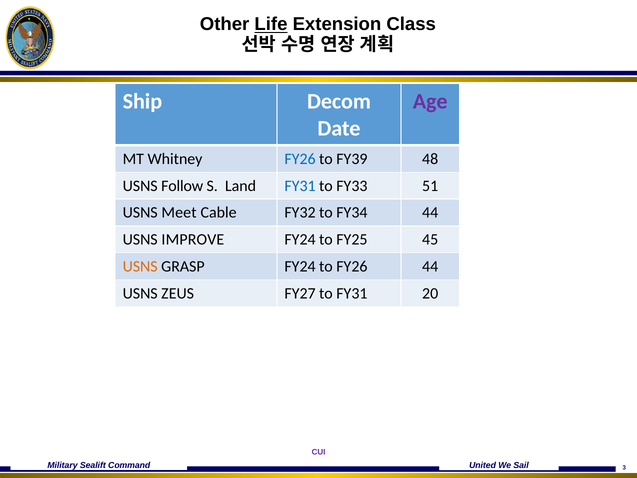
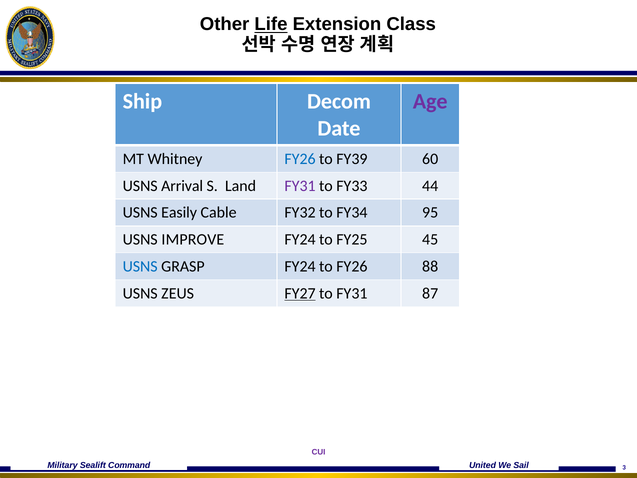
48: 48 -> 60 (430, 159)
Follow: Follow -> Arrival (182, 186)
FY31 colour: blue -> purple (300, 186)
51: 51 -> 44 (430, 186)
Meet: Meet -> Easily (179, 213)
FY34 44: 44 -> 95 (430, 213)
USNS colour: orange -> blue (140, 266)
FY26 44: 44 -> 88 (430, 266)
FY27 underline: none -> present (300, 293)
20: 20 -> 87 (430, 293)
